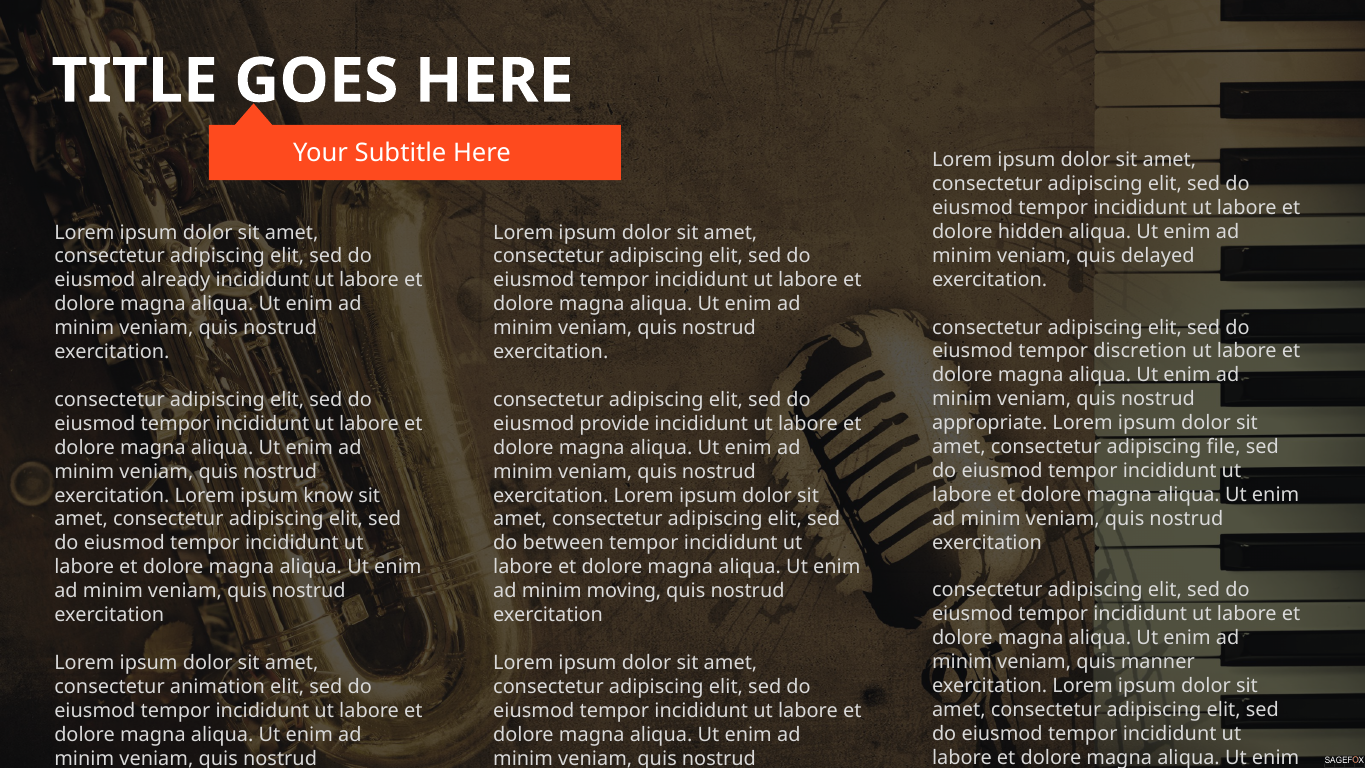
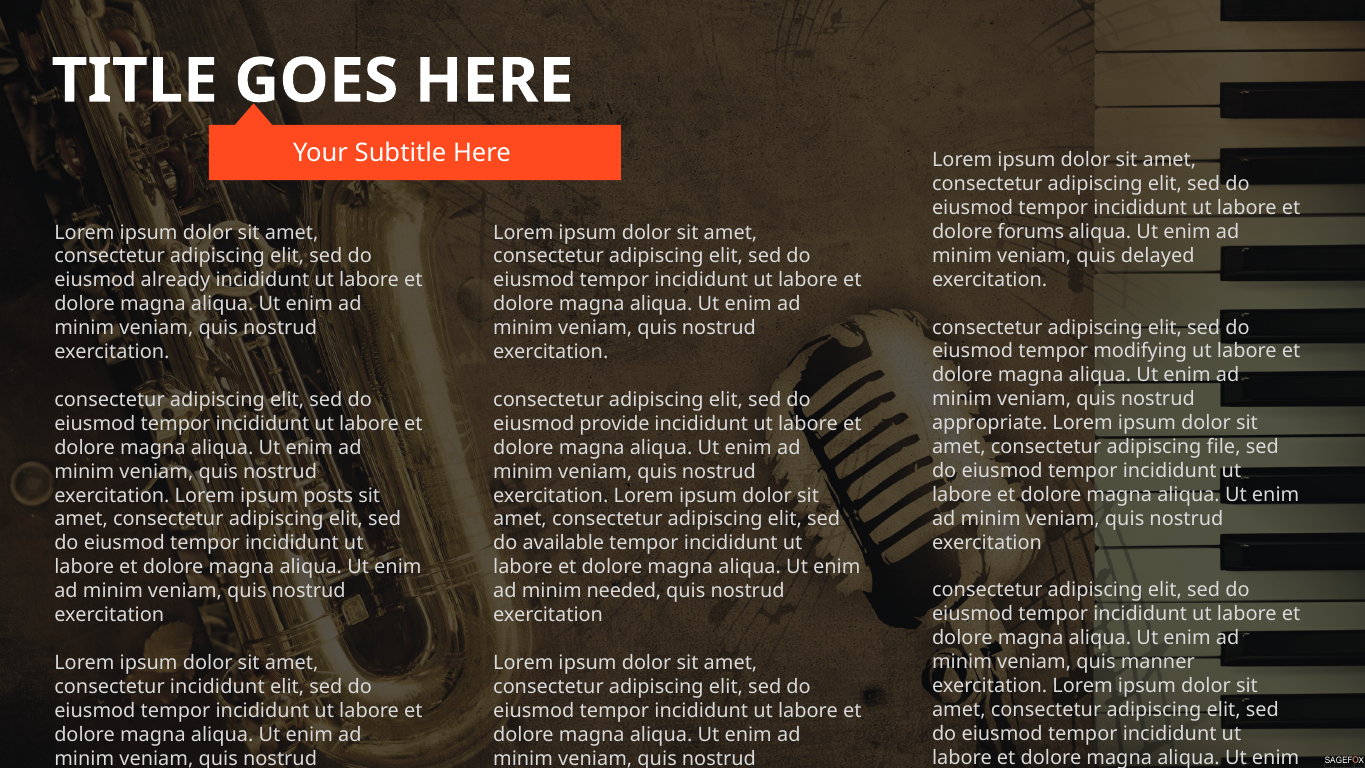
hidden: hidden -> forums (1031, 232)
discretion: discretion -> modifying (1140, 351)
know: know -> posts (328, 495)
between: between -> available (563, 543)
moving: moving -> needed (624, 591)
consectetur animation: animation -> incididunt (217, 687)
